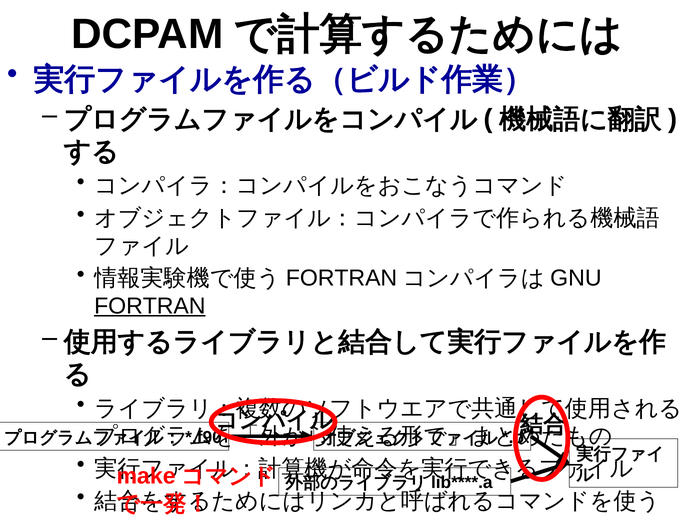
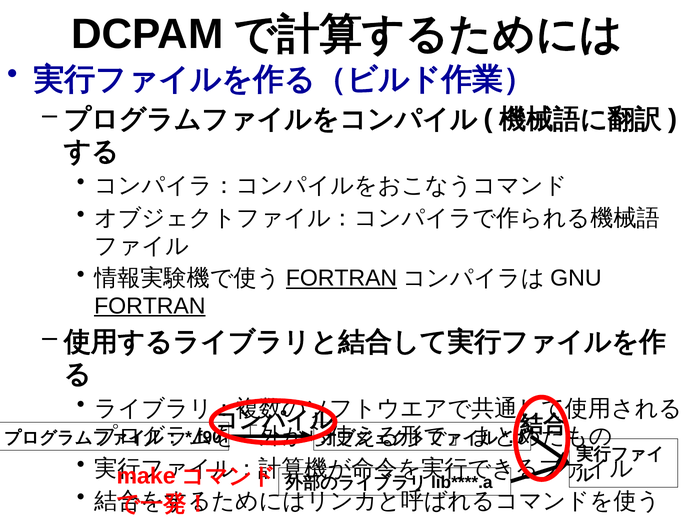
FORTRAN underline: none -> present (342, 279)
